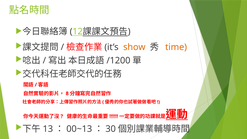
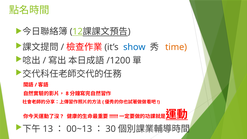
show colour: orange -> blue (134, 47)
